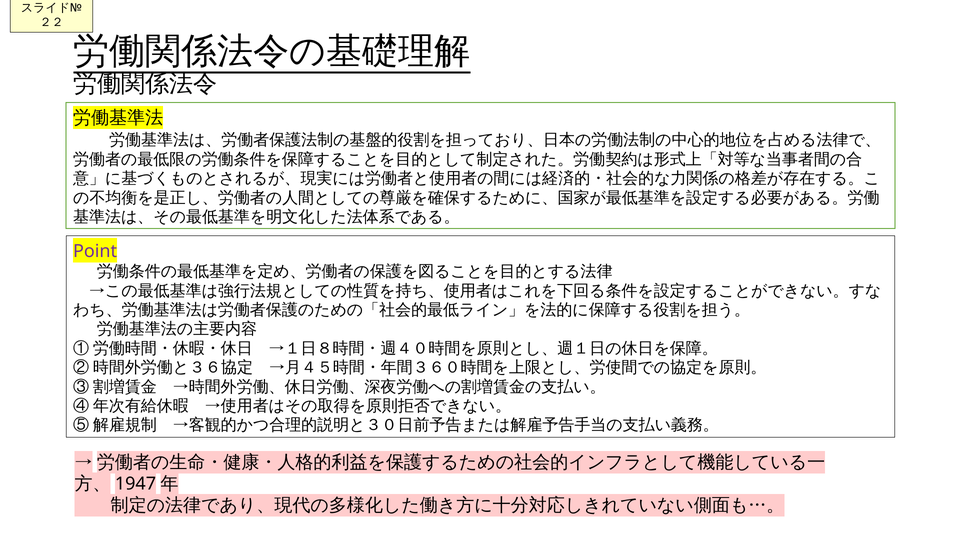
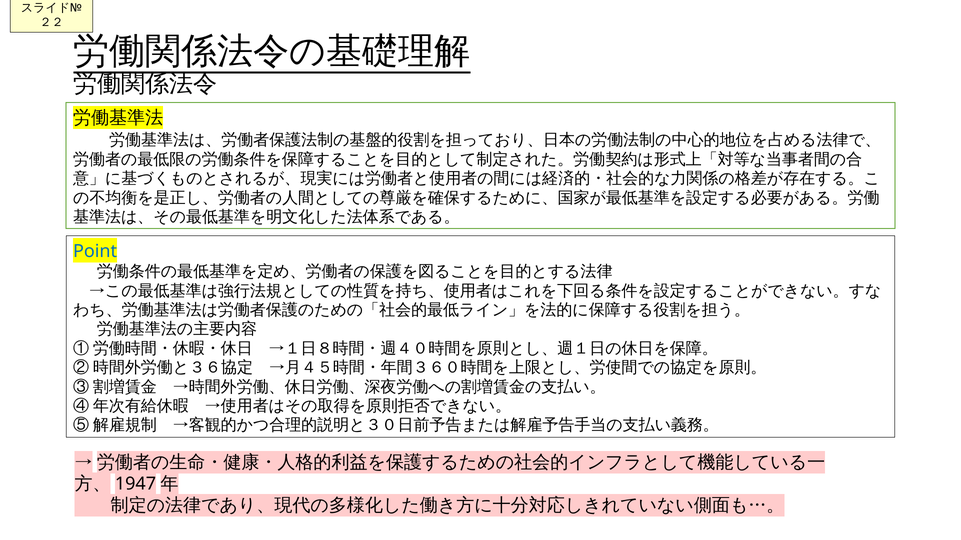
Point colour: purple -> blue (95, 252)
